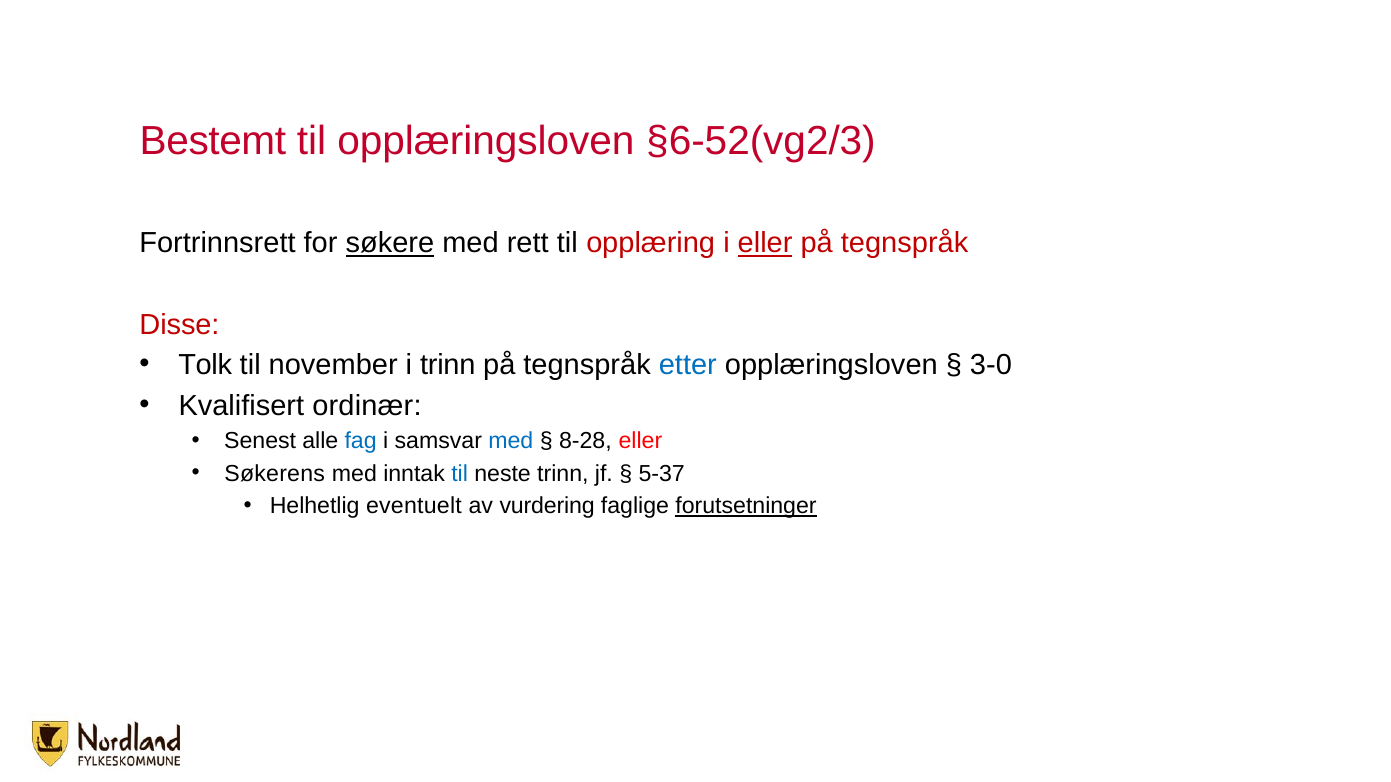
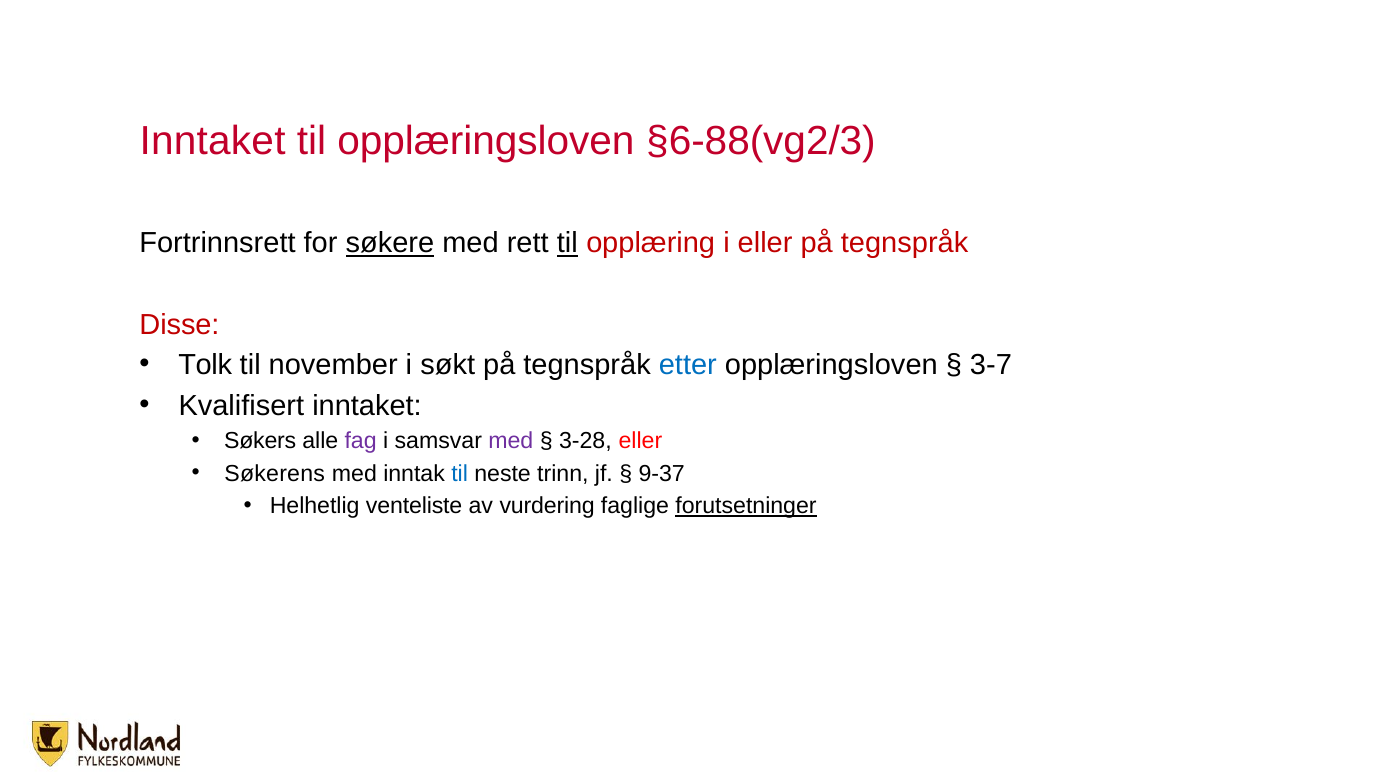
Bestemt: Bestemt -> Inntaket (213, 141)
§6-52(vg2/3: §6-52(vg2/3 -> §6-88(vg2/3 (761, 141)
til underline: none -> present (567, 243)
eller underline: present -> none (765, 243)
i trinn: trinn -> søkt (448, 365)
3-0: 3-0 -> 3-7 (991, 365)
Kvalifisert ordinær: ordinær -> inntaket (367, 406)
Senest: Senest -> Søkers (260, 441)
fag colour: blue -> purple (361, 441)
med colour: blue -> purple (511, 441)
8-28: 8-28 -> 3-28 (585, 441)
5-37: 5-37 -> 9-37 (662, 474)
eventuelt: eventuelt -> venteliste (414, 506)
